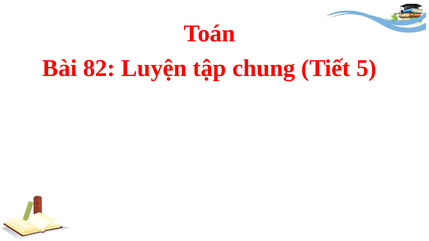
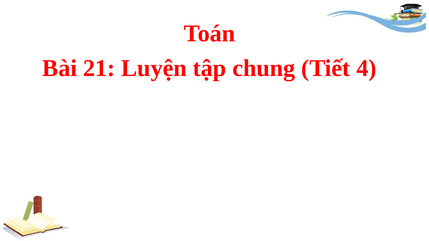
82: 82 -> 21 (99, 68)
5: 5 -> 4 (366, 68)
